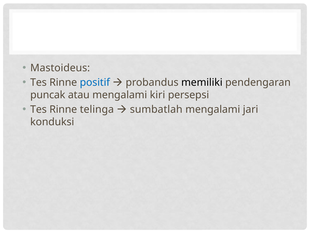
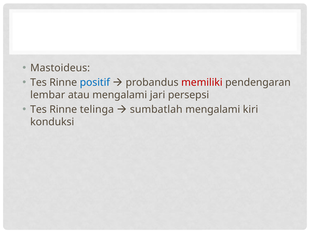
memiliki colour: black -> red (202, 82)
puncak: puncak -> lembar (48, 95)
kiri: kiri -> jari (158, 95)
jari: jari -> kiri (251, 109)
